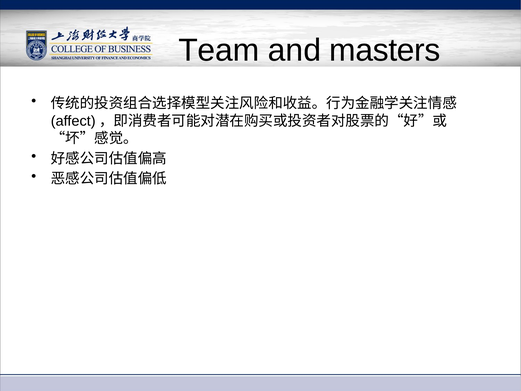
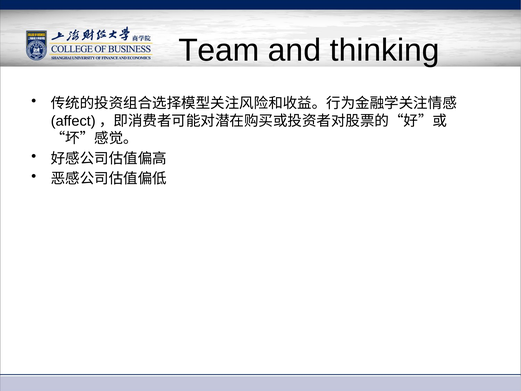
masters: masters -> thinking (385, 50)
